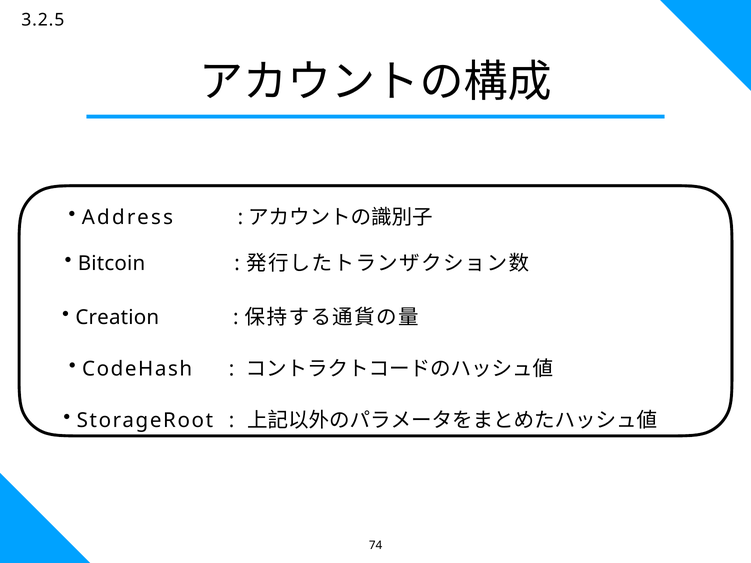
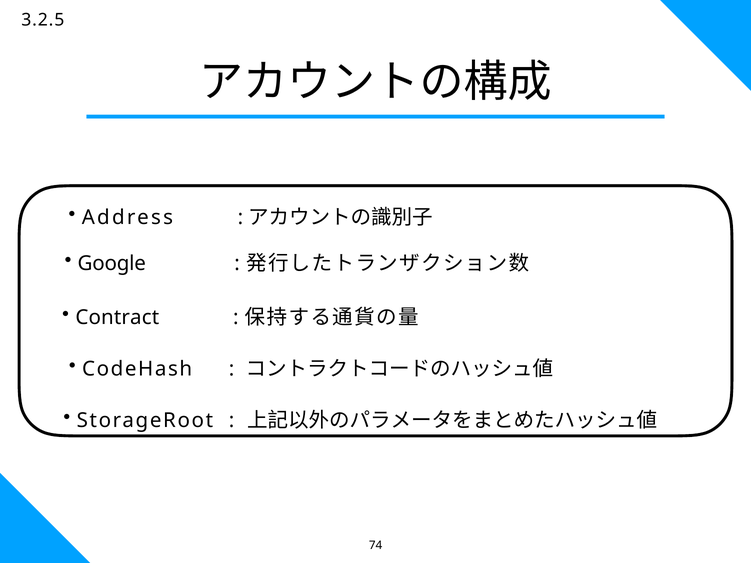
Bitcoin: Bitcoin -> Google (112, 264)
Creation: Creation -> Contract (117, 318)
